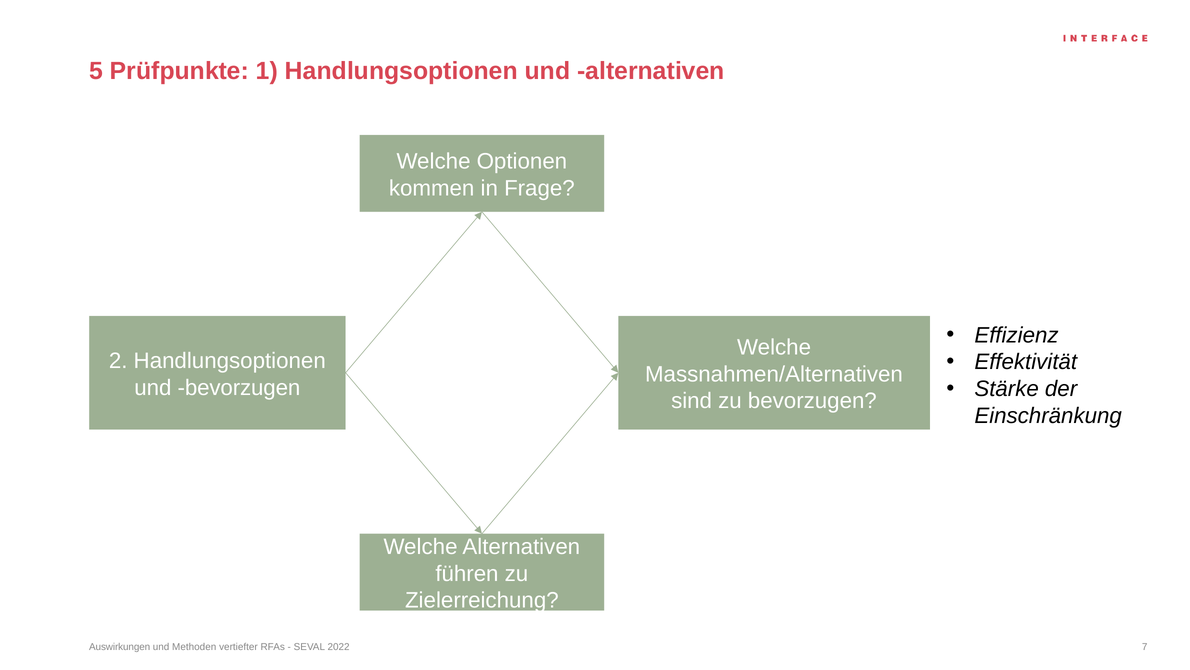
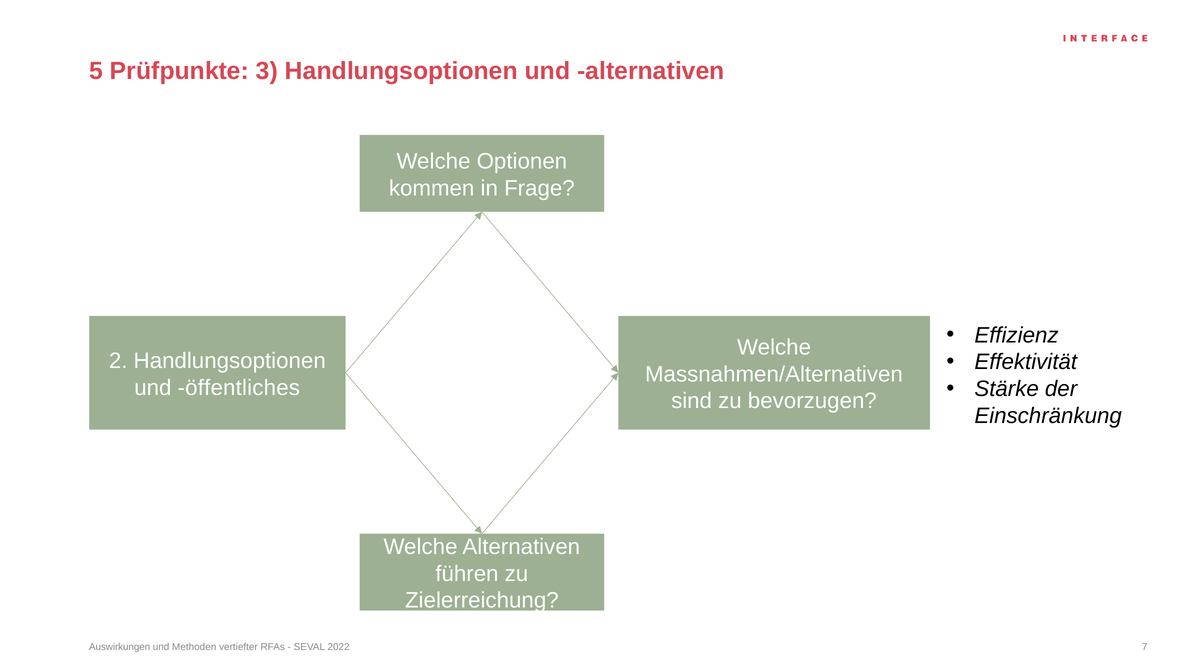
1: 1 -> 3 (267, 71)
und bevorzugen: bevorzugen -> öffentliches (239, 387)
